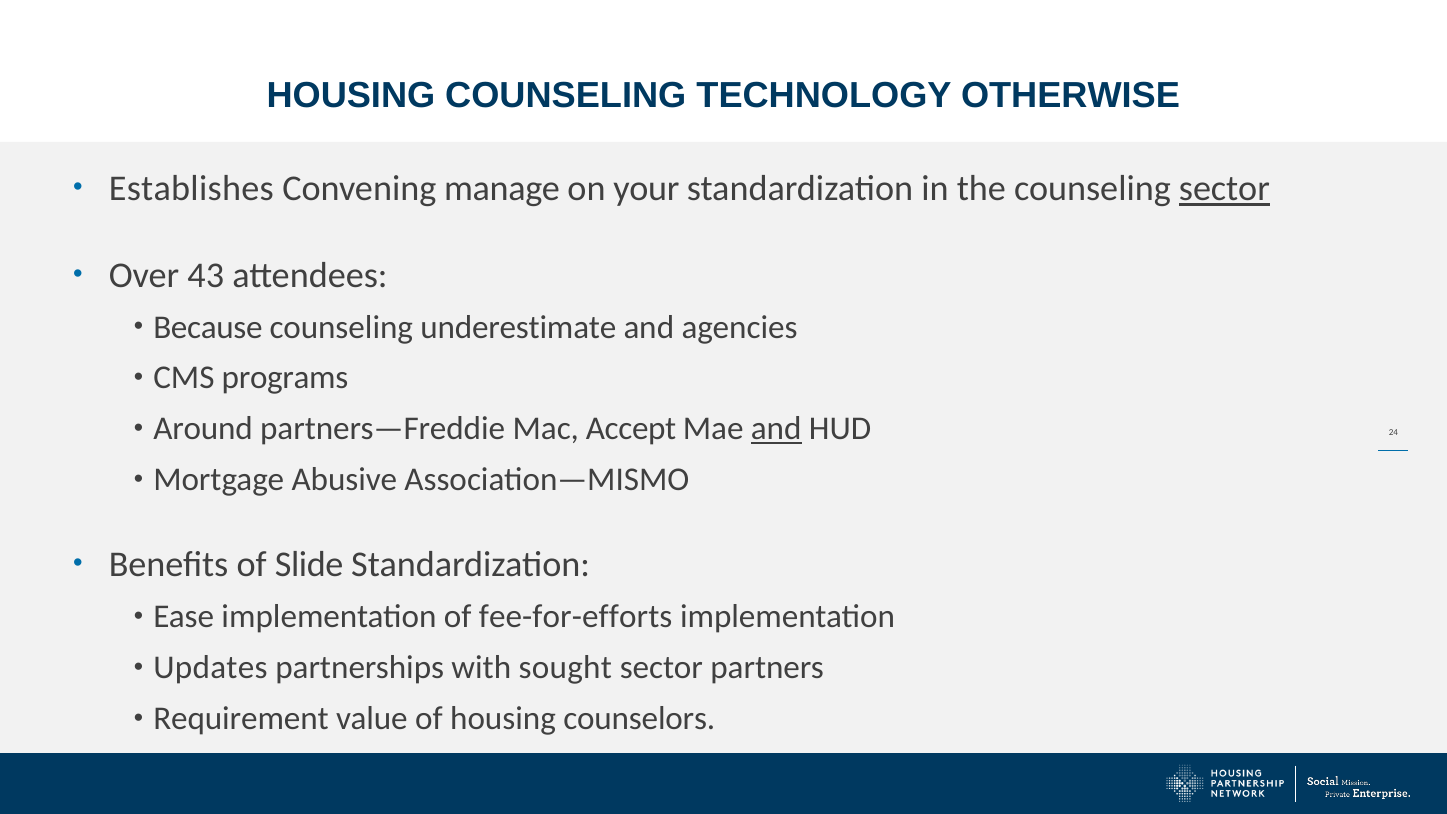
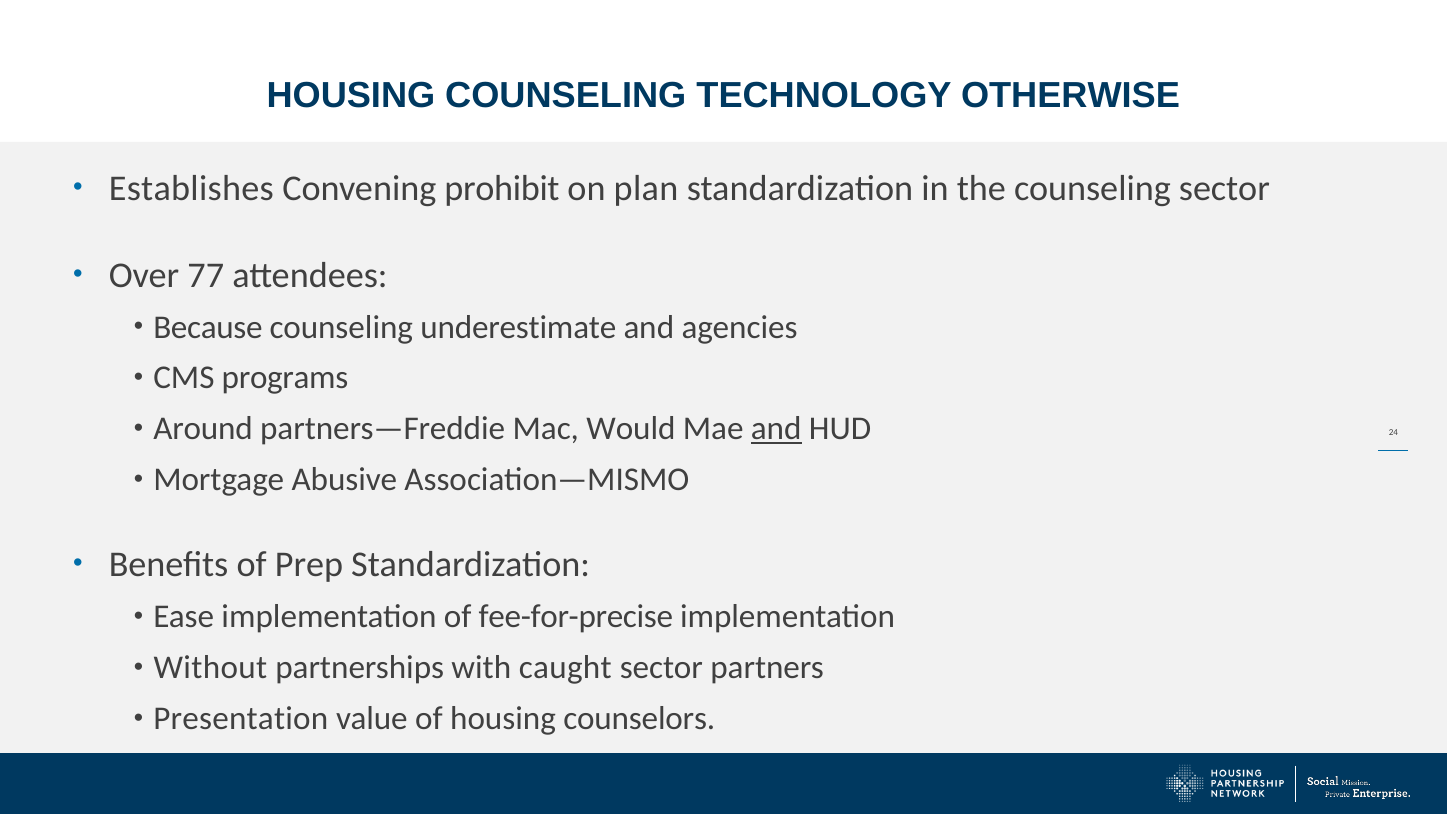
manage: manage -> prohibit (502, 189)
your: your -> plan (646, 189)
sector underline: present -> none (1224, 189)
43: 43 -> 77 (206, 275)
Accept: Accept -> Would (631, 429)
Slide: Slide -> Prep (309, 565)
fee-for-efforts: fee-for-efforts -> fee-for-precise (576, 617)
Updates: Updates -> Without (210, 668)
sought: sought -> caught (565, 668)
Requirement: Requirement -> Presentation (241, 719)
